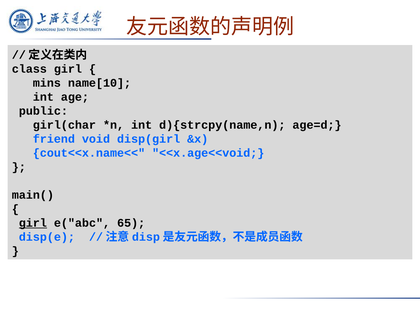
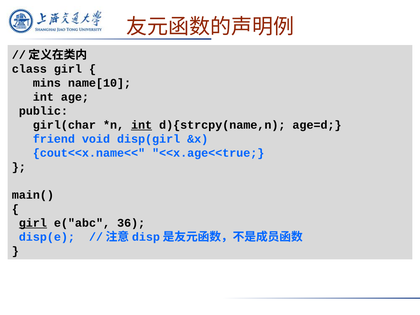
int underline: none -> present (142, 125)
<<x.age<<void: <<x.age<<void -> <<x.age<<true (208, 153)
65: 65 -> 36 (131, 223)
